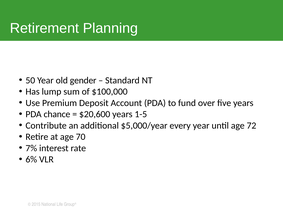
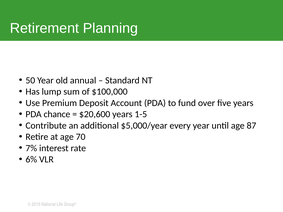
gender: gender -> annual (83, 80)
72: 72 -> 87 (251, 126)
